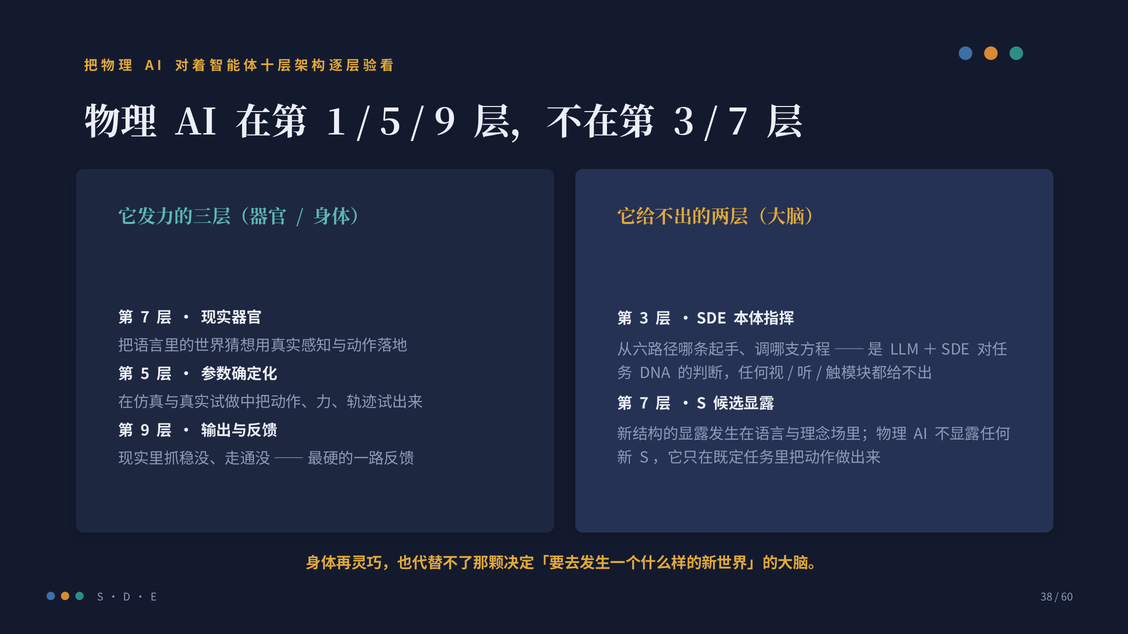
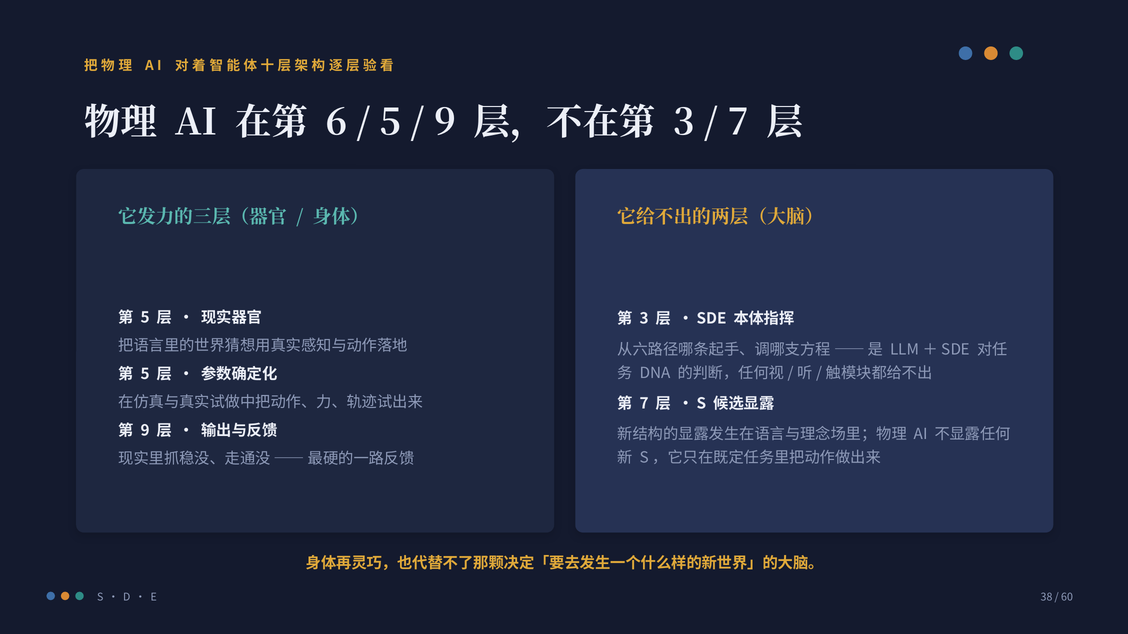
1: 1 -> 6 (336, 123)
7: 7 -> 5 (145, 318)
